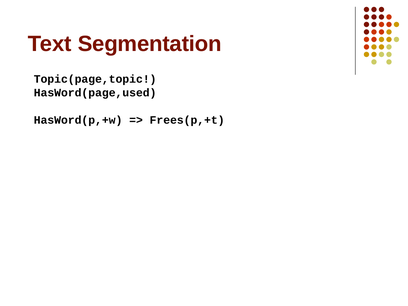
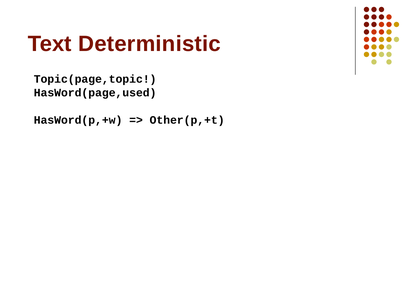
Segmentation: Segmentation -> Deterministic (149, 44)
Frees(p,+t: Frees(p,+t -> Other(p,+t (187, 120)
